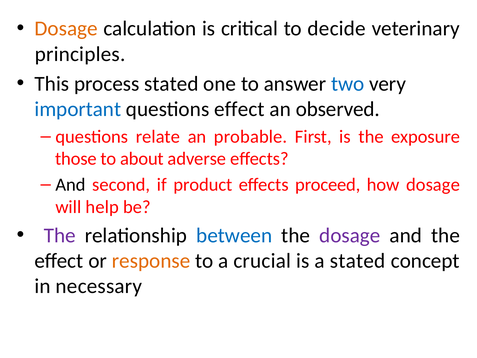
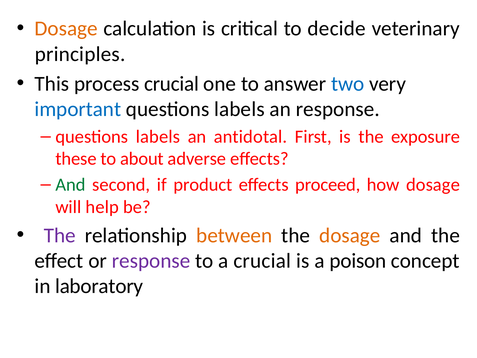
process stated: stated -> crucial (172, 84)
effect: effect -> labels (239, 109)
an observed: observed -> response (338, 109)
relate: relate -> labels (158, 137)
probable: probable -> antidotal (251, 137)
those: those -> these (76, 159)
And colour: black -> green (71, 185)
between colour: blue -> orange (234, 235)
dosage colour: purple -> orange (350, 235)
response colour: orange -> purple (151, 261)
a stated: stated -> poison (358, 261)
necessary: necessary -> laboratory (99, 286)
